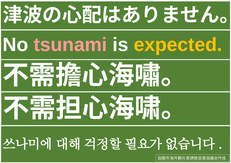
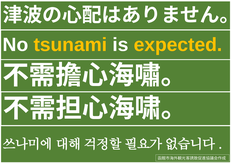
tsunami colour: pink -> yellow (70, 45)
